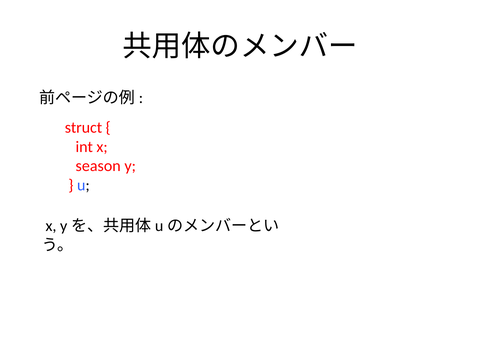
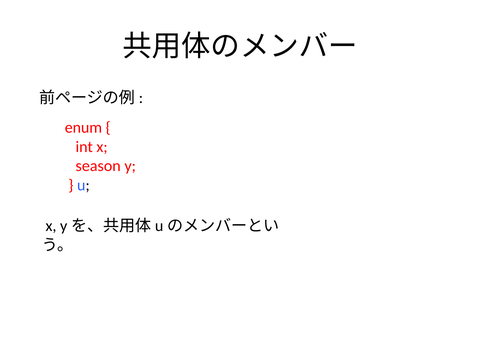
struct: struct -> enum (83, 128)
